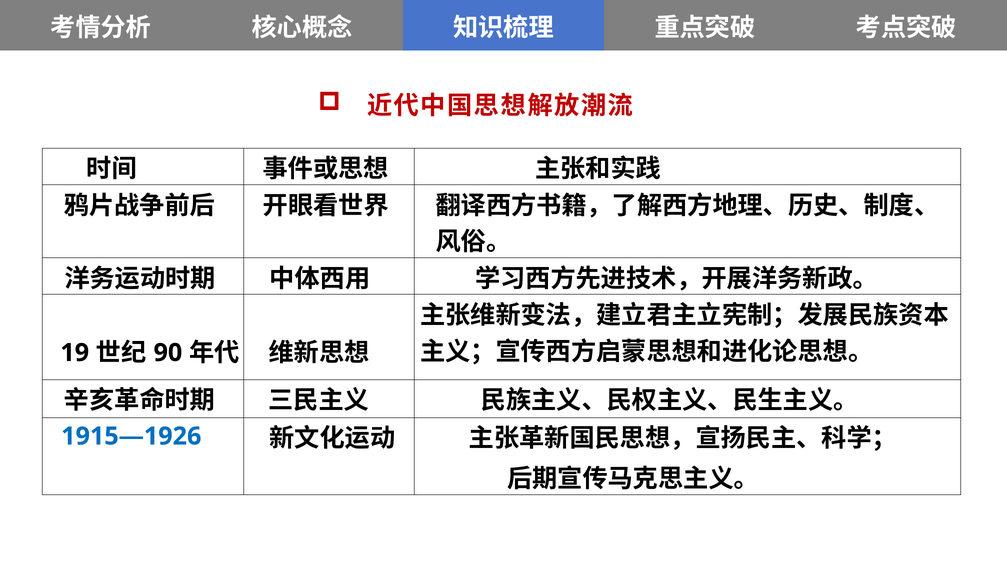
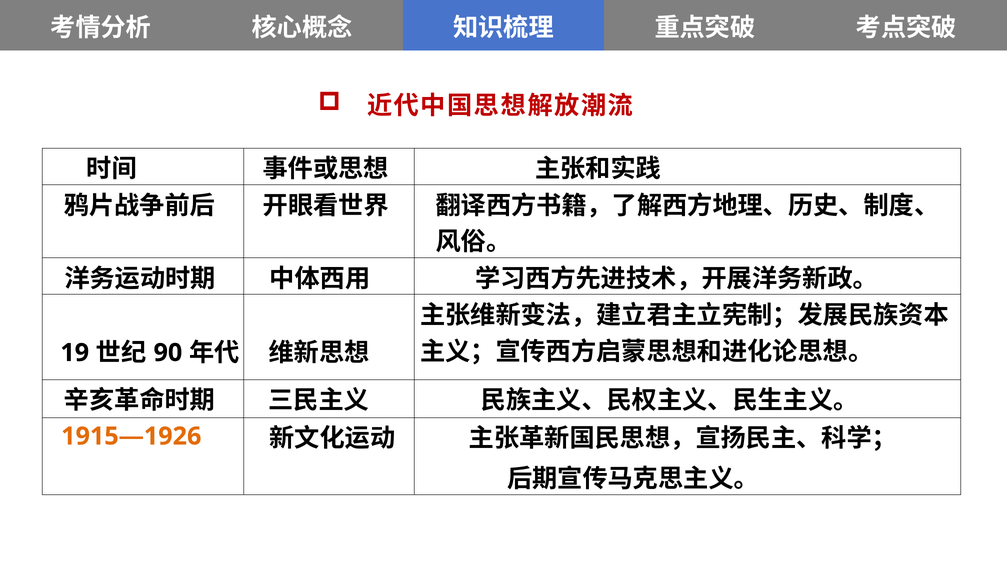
1915—1926 colour: blue -> orange (131, 437)
